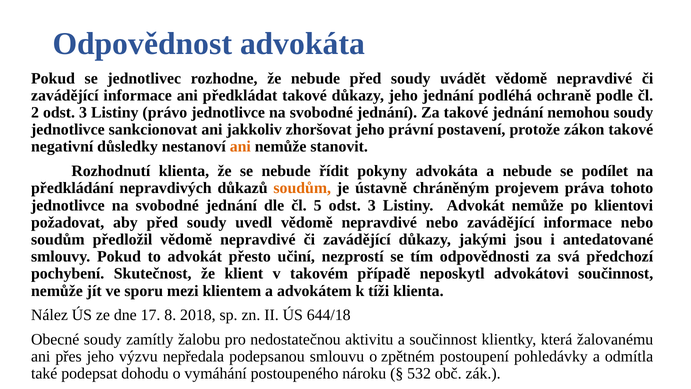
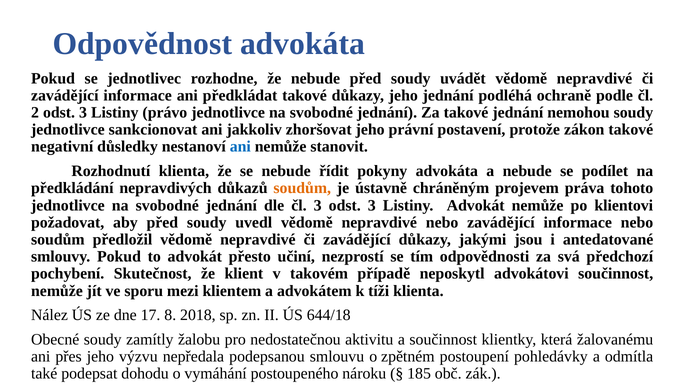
ani colour: orange -> blue (240, 147)
čl 5: 5 -> 3 (318, 205)
532: 532 -> 185 (419, 373)
